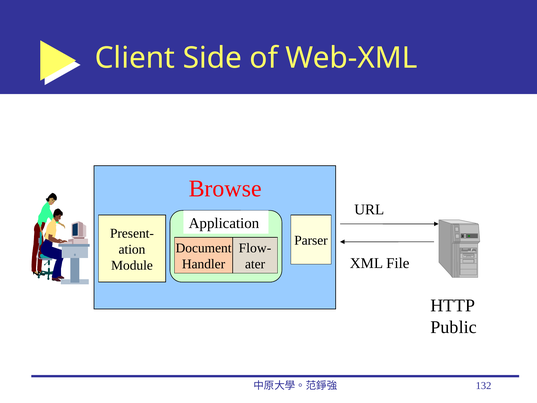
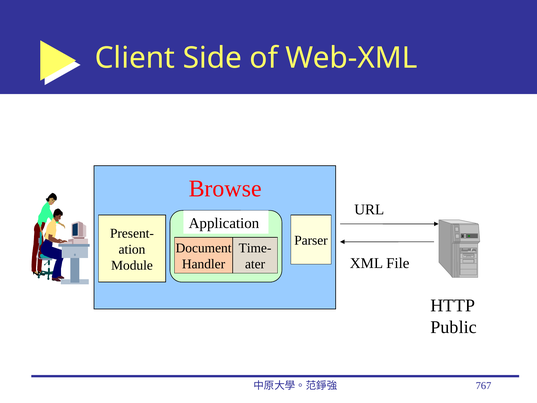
Flow-: Flow- -> Time- (255, 248)
132: 132 -> 767 (484, 386)
